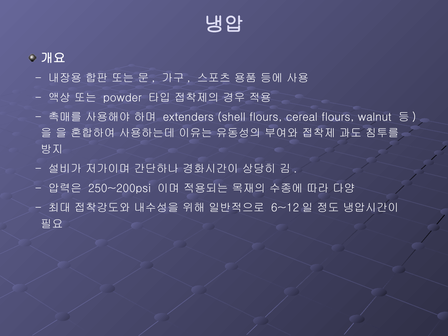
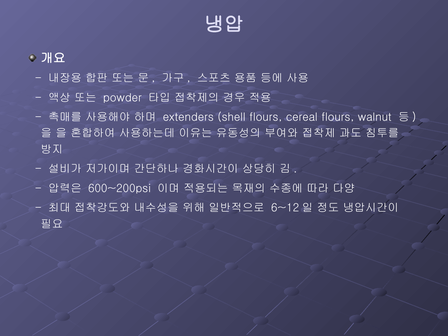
250~200psi: 250~200psi -> 600~200psi (119, 188)
